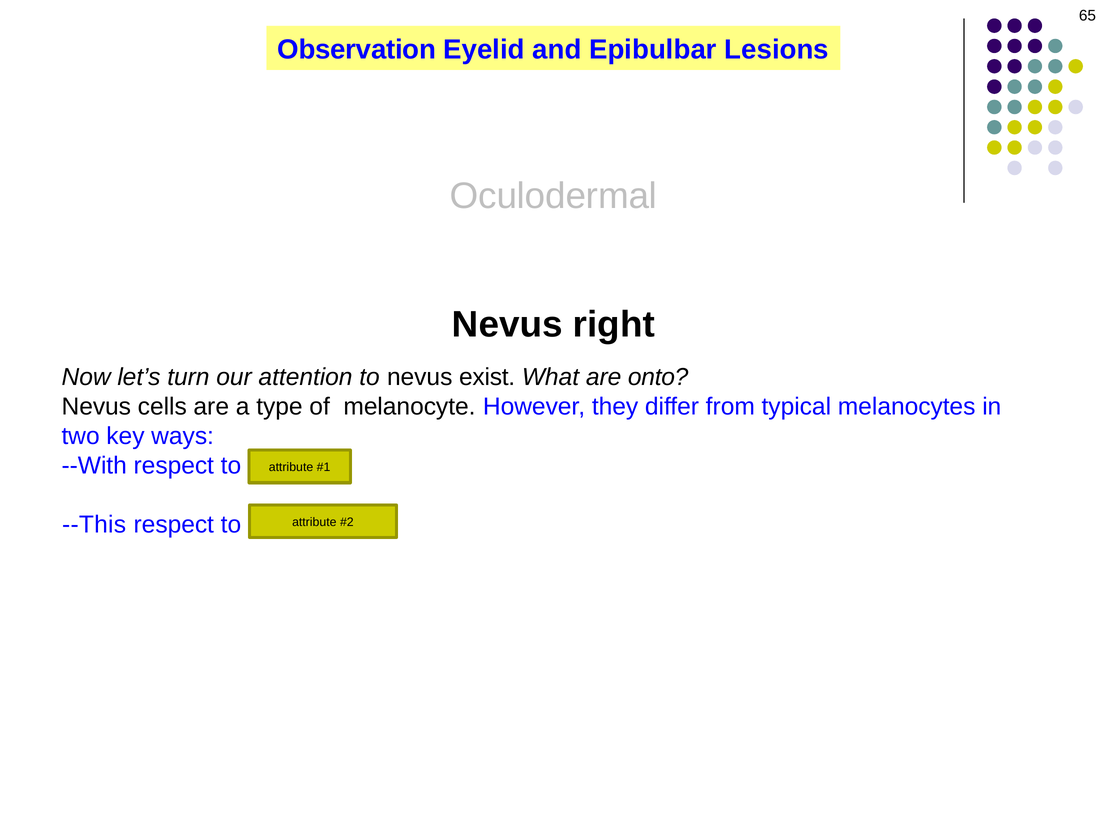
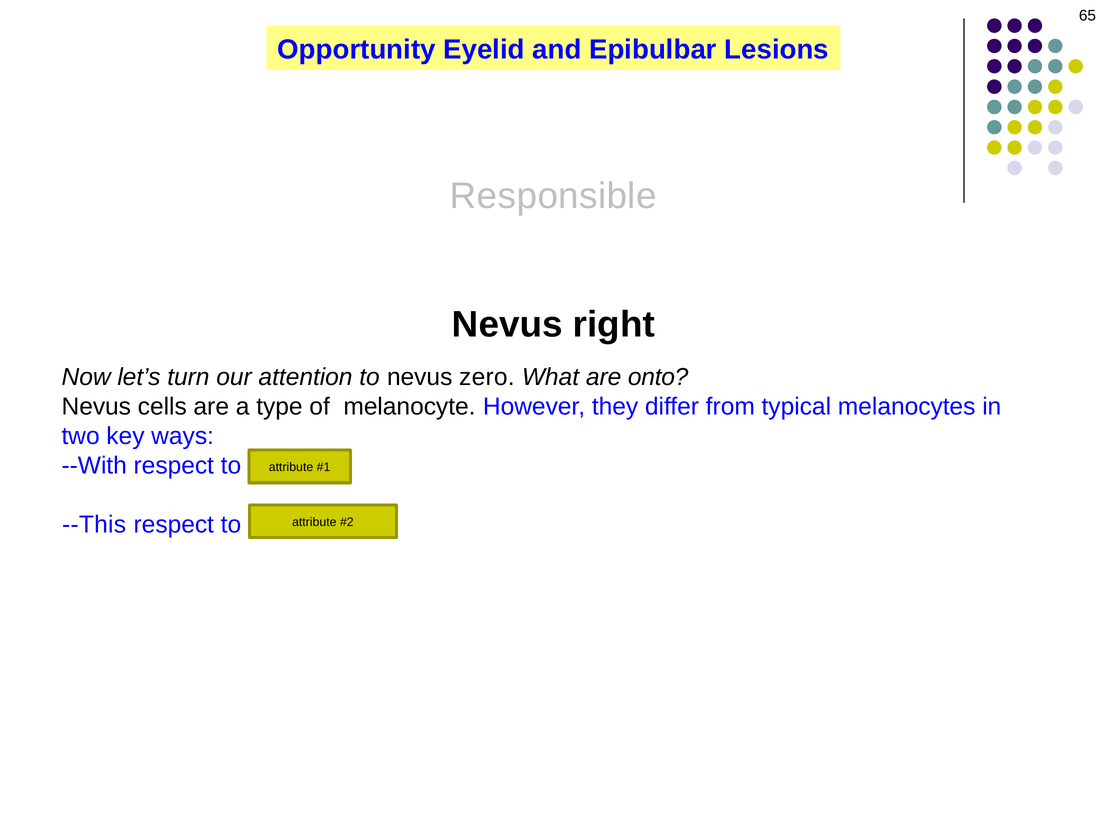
Observation: Observation -> Opportunity (357, 50)
Oculodermal: Oculodermal -> Responsible (553, 196)
exist: exist -> zero (487, 377)
